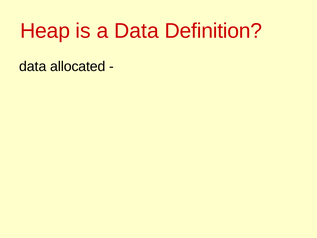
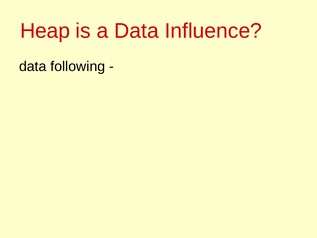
Definition: Definition -> Influence (213, 31)
allocated: allocated -> following (78, 67)
